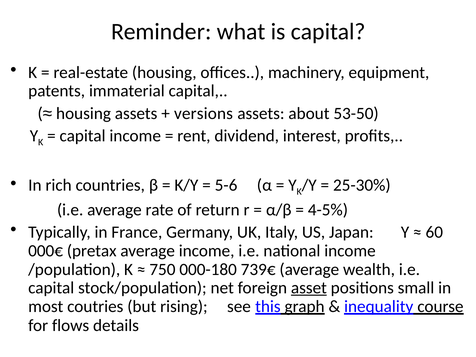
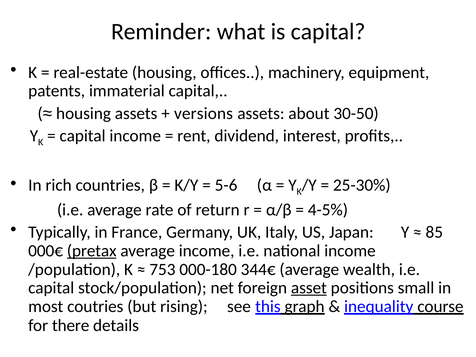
53-50: 53-50 -> 30-50 (356, 113)
60: 60 -> 85 (434, 232)
pretax underline: none -> present (92, 251)
750: 750 -> 753 (162, 269)
739€: 739€ -> 344€ (258, 269)
flows: flows -> there (71, 325)
